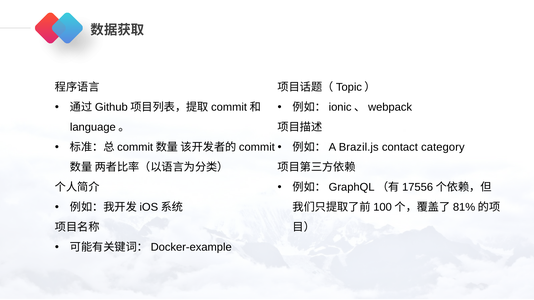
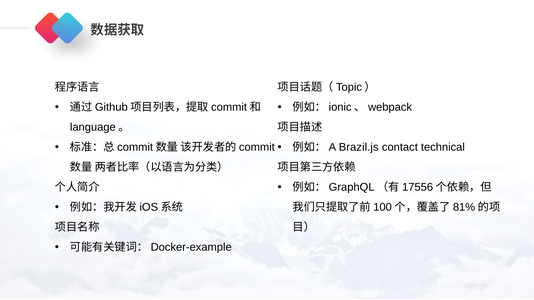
category: category -> technical (443, 147)
